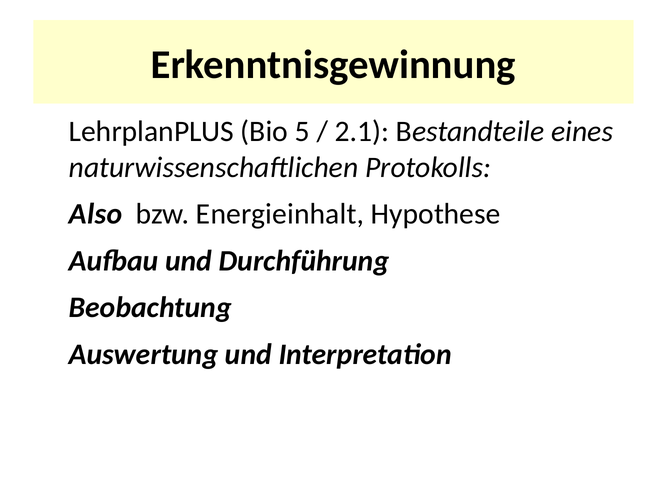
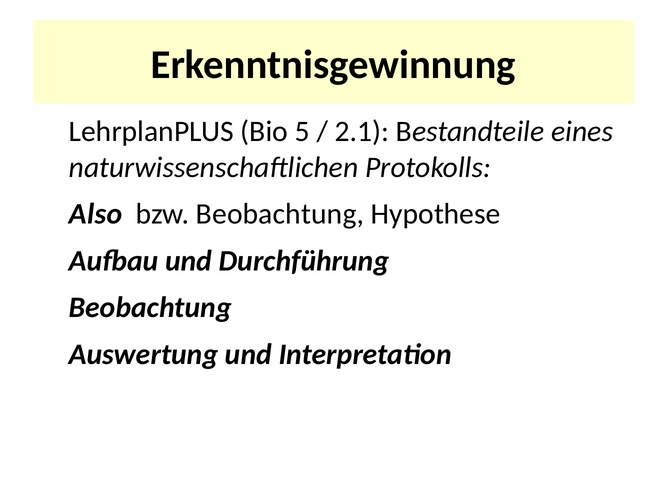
bzw Energieinhalt: Energieinhalt -> Beobachtung (280, 214)
